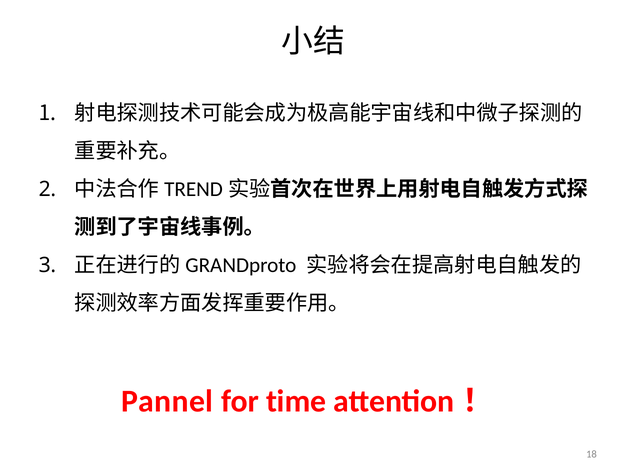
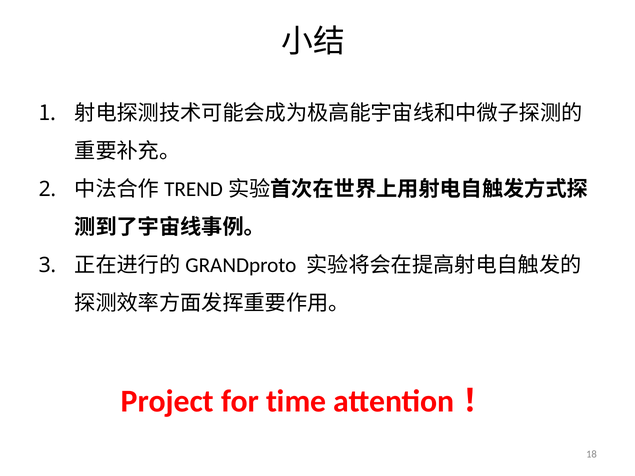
Pannel: Pannel -> Project (167, 401)
